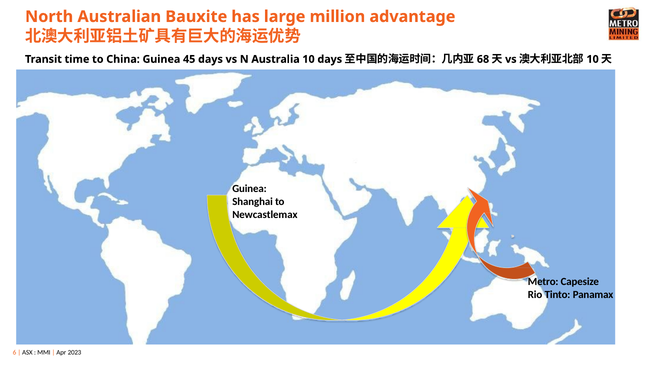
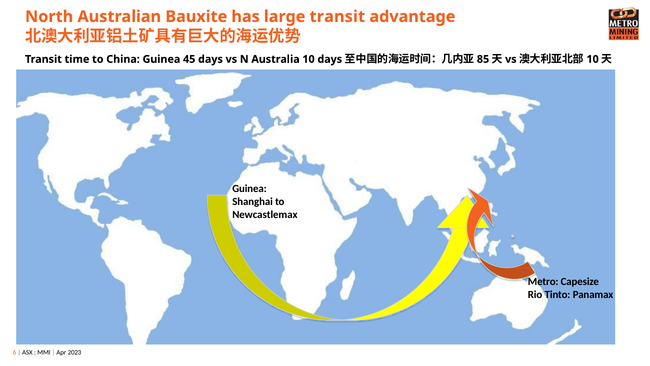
large million: million -> transit (337, 17)
68: 68 -> 85 (483, 59)
